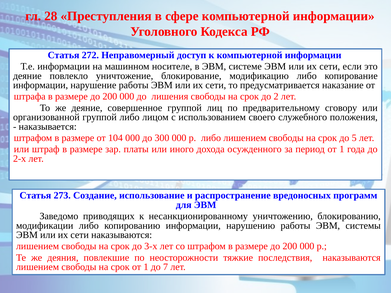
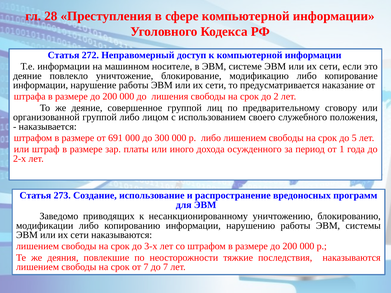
104: 104 -> 691 (115, 138)
срок от 1: 1 -> 7 (146, 267)
